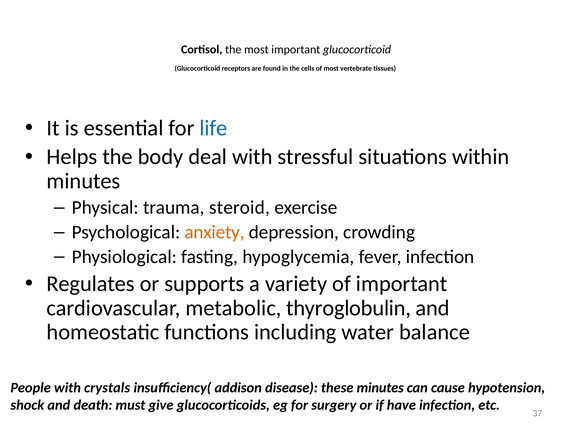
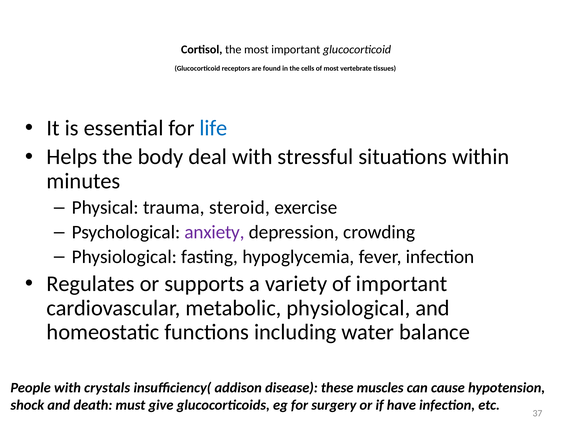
anxiety colour: orange -> purple (215, 232)
metabolic thyroglobulin: thyroglobulin -> physiological (348, 308)
these minutes: minutes -> muscles (380, 388)
